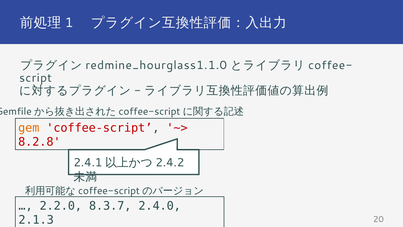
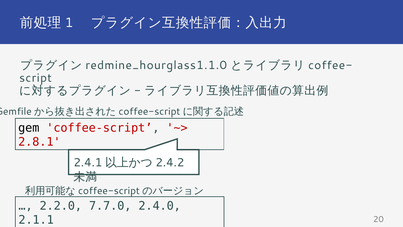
gem colour: orange -> black (29, 128)
8.2.8: 8.2.8 -> 2.8.1 (39, 142)
8.3.7: 8.3.7 -> 7.7.0 (110, 206)
2.1.3: 2.1.3 -> 2.1.1 (36, 220)
